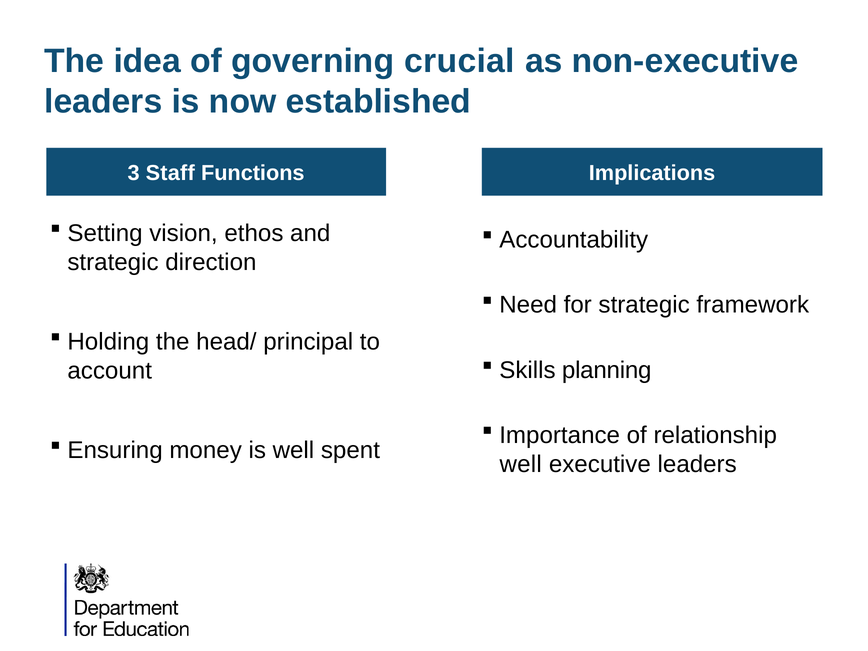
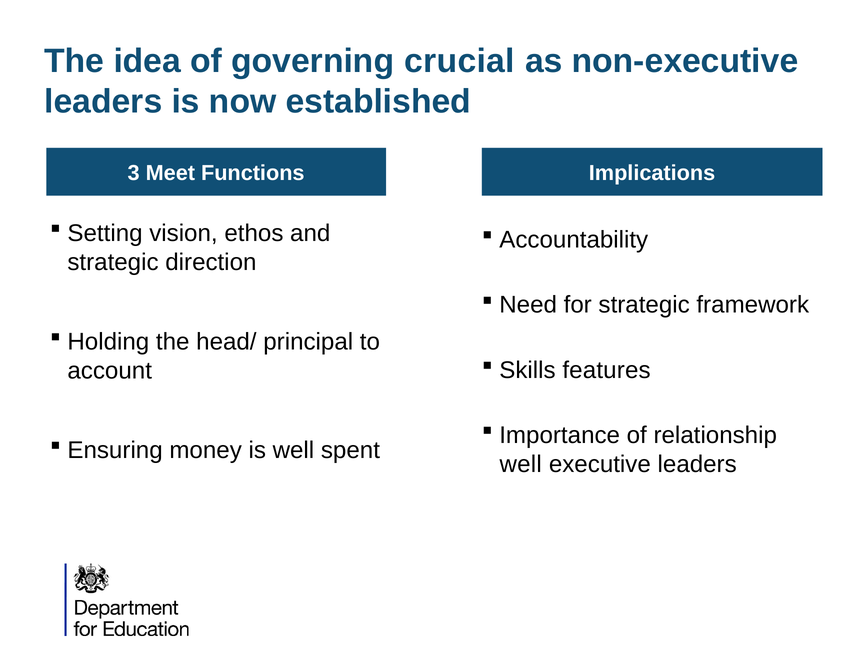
Staff: Staff -> Meet (170, 173)
planning: planning -> features (607, 370)
